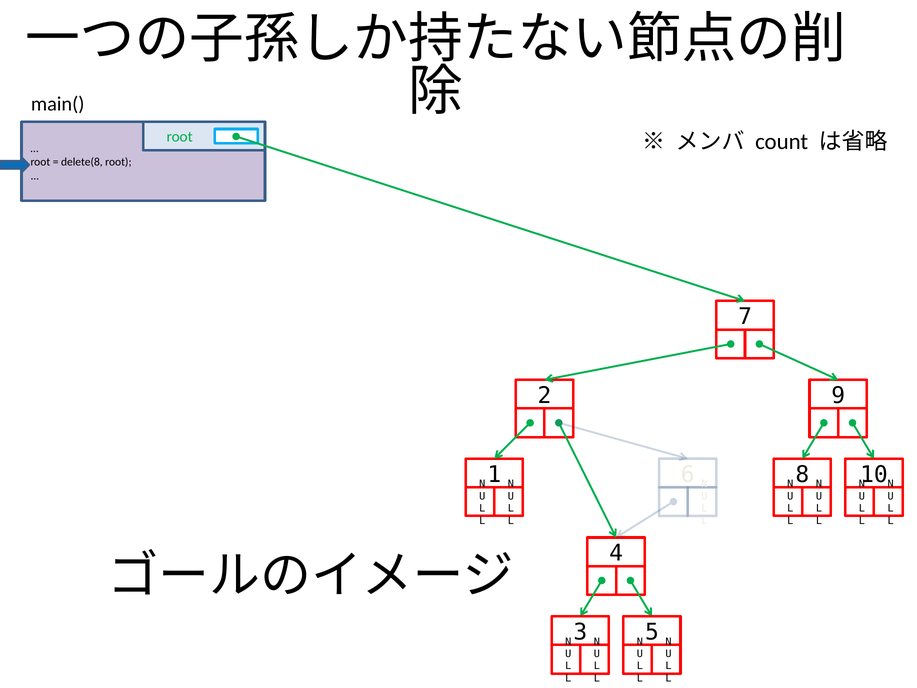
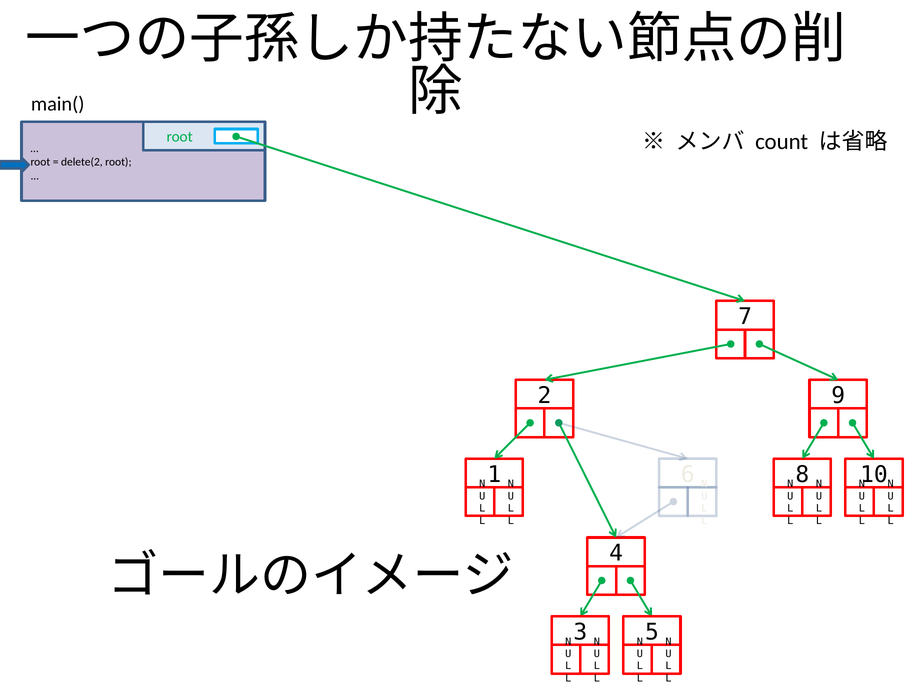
delete(8: delete(8 -> delete(2 (82, 162)
